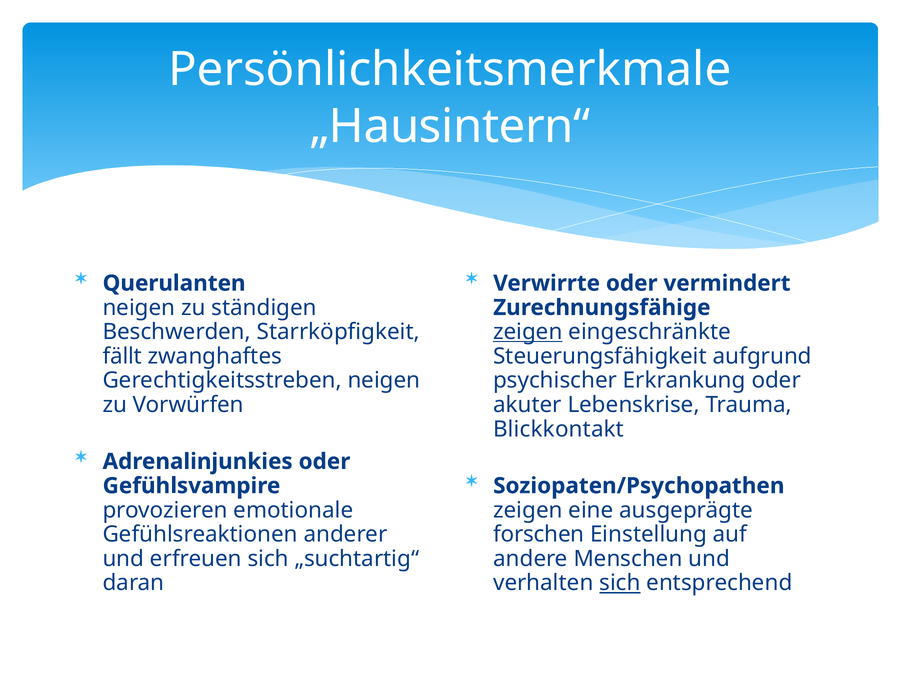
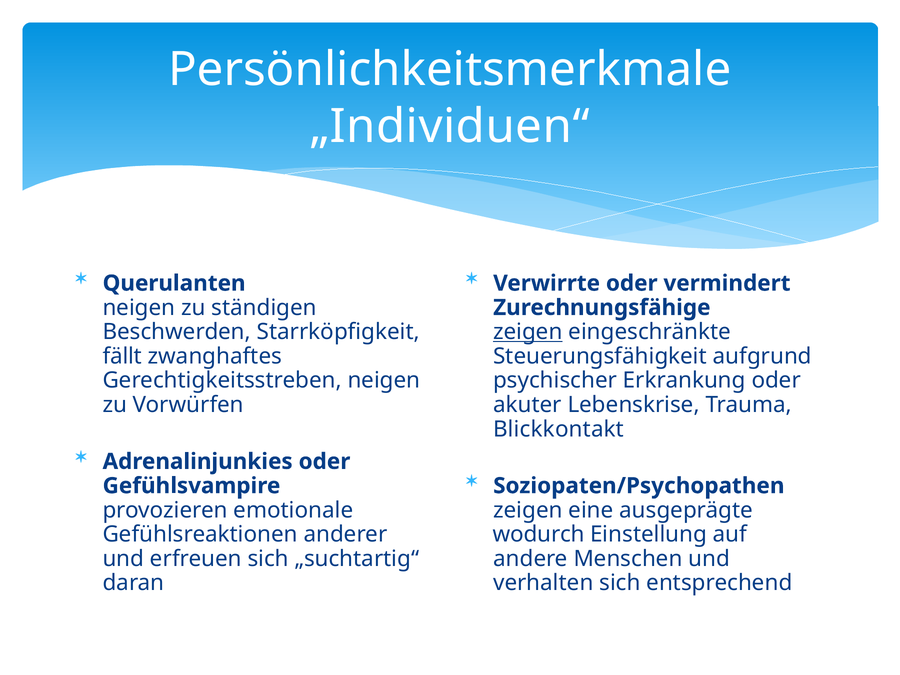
„Hausintern“: „Hausintern“ -> „Individuen“ (450, 127)
forschen: forschen -> wodurch (539, 534)
sich underline: present -> none (620, 583)
